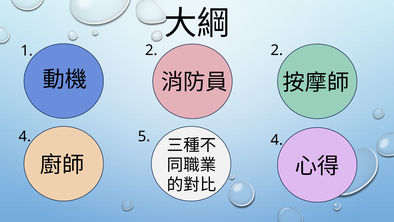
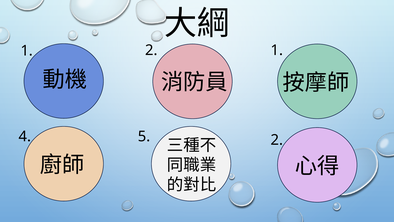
2 2: 2 -> 1 (277, 50)
5 4: 4 -> 2 (277, 140)
